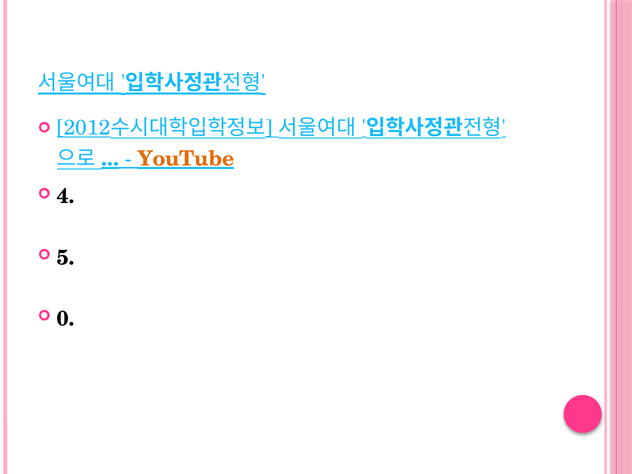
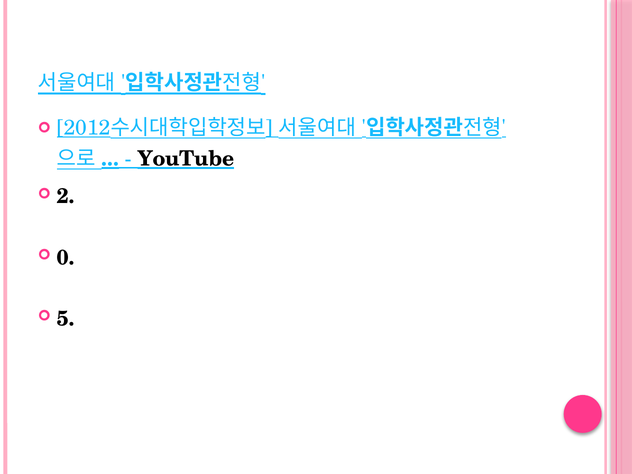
YouTube colour: orange -> black (186, 159)
4: 4 -> 2 (66, 197)
5: 5 -> 0 (66, 258)
0: 0 -> 5 (66, 319)
